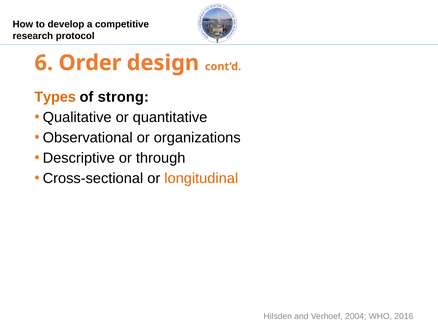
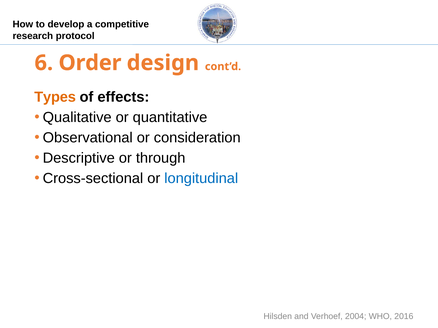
strong: strong -> effects (123, 97)
organizations: organizations -> consideration (197, 138)
longitudinal colour: orange -> blue (201, 179)
